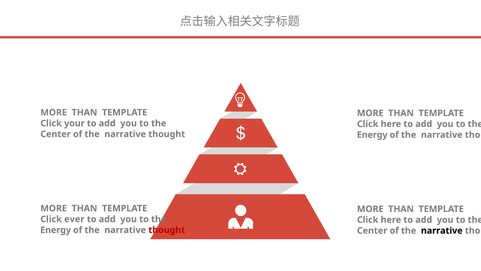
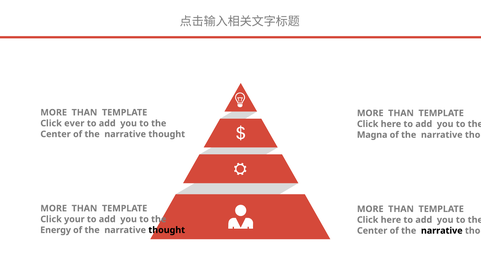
your: your -> ever (74, 123)
Energy: Energy -> Magna (372, 135)
ever: ever -> your (74, 219)
thought colour: red -> black (167, 230)
